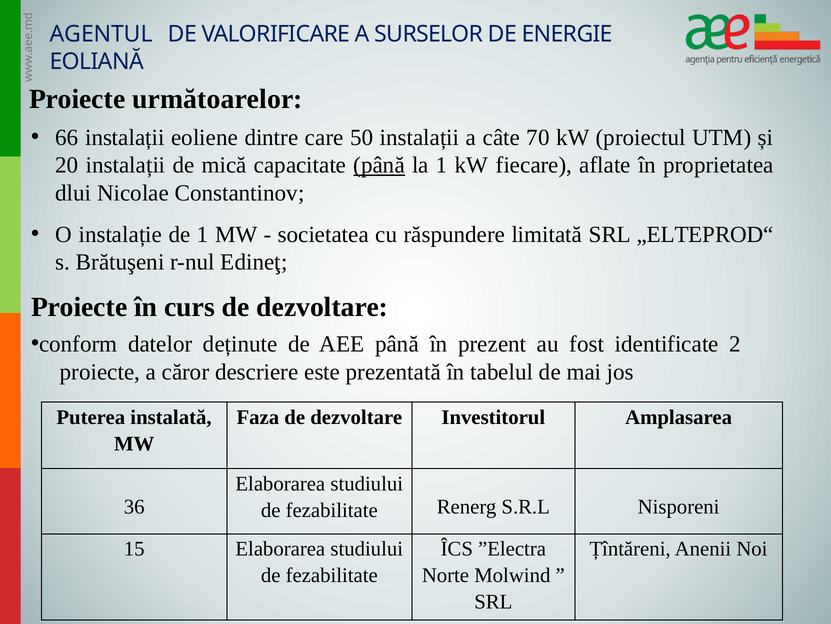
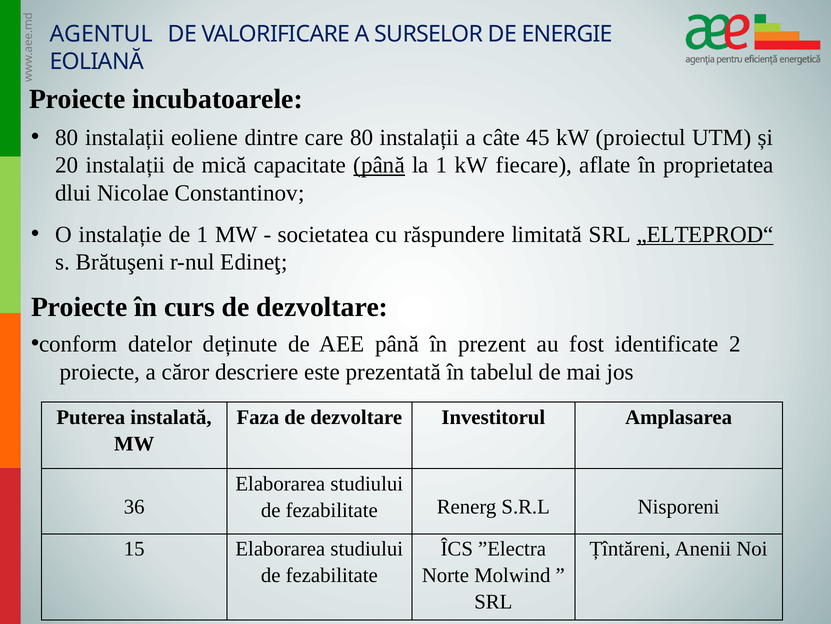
următoarelor: următoarelor -> incubatoarele (217, 99)
66: 66 -> 80 (67, 137)
care 50: 50 -> 80 (362, 137)
70: 70 -> 45 (538, 137)
„ELTEPROD“ underline: none -> present (705, 234)
